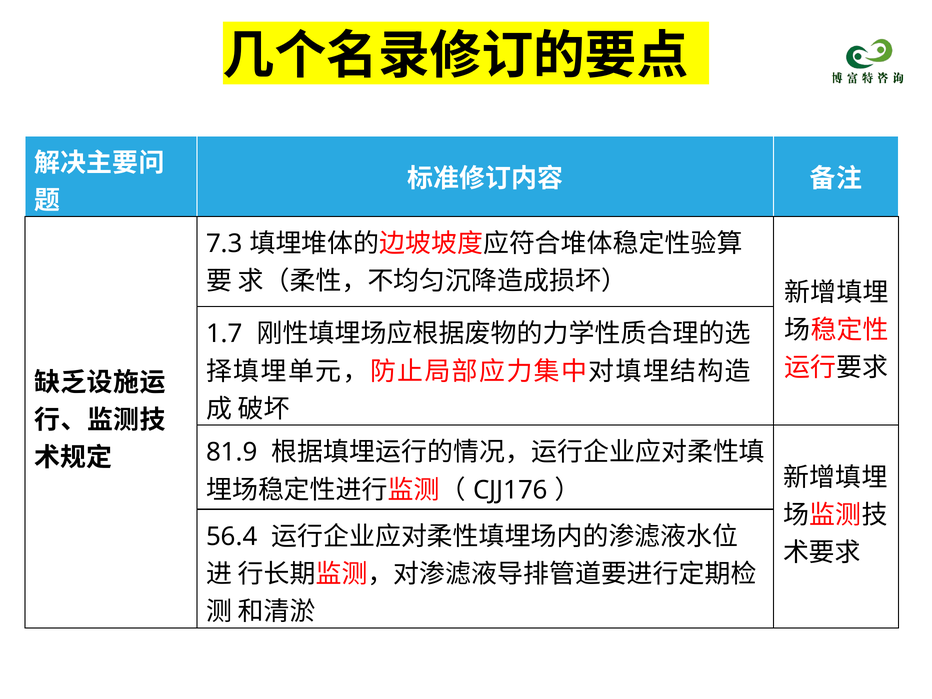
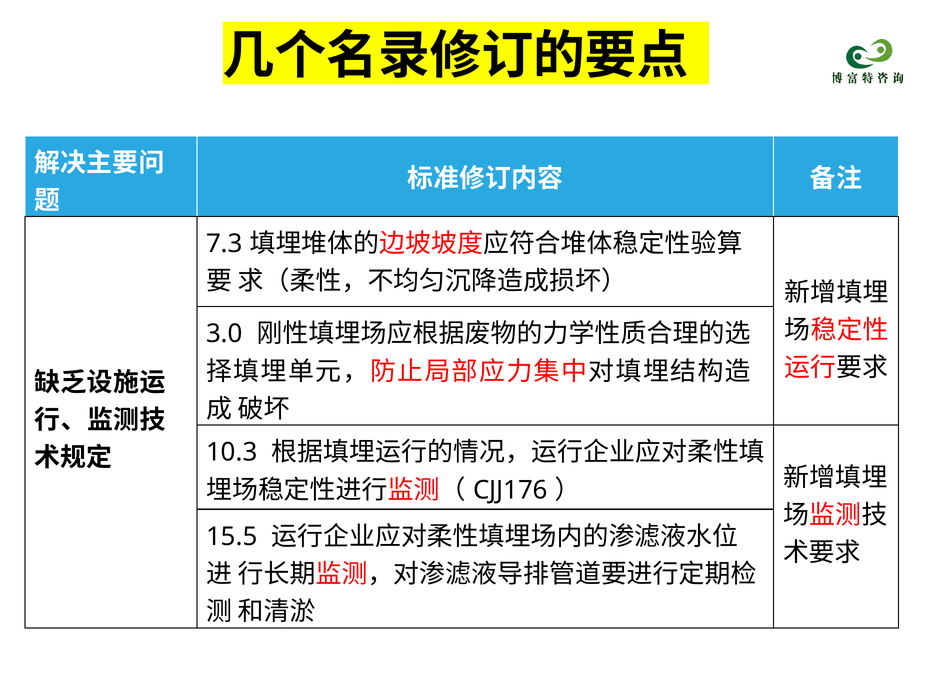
1.7: 1.7 -> 3.0 (224, 334)
81.9: 81.9 -> 10.3 (232, 452)
56.4: 56.4 -> 15.5 (232, 536)
